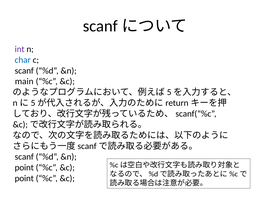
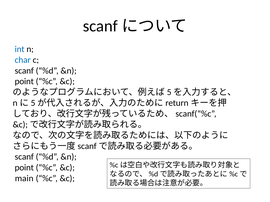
int colour: purple -> blue (20, 49)
main: main -> point (24, 82)
point: point -> main (24, 179)
